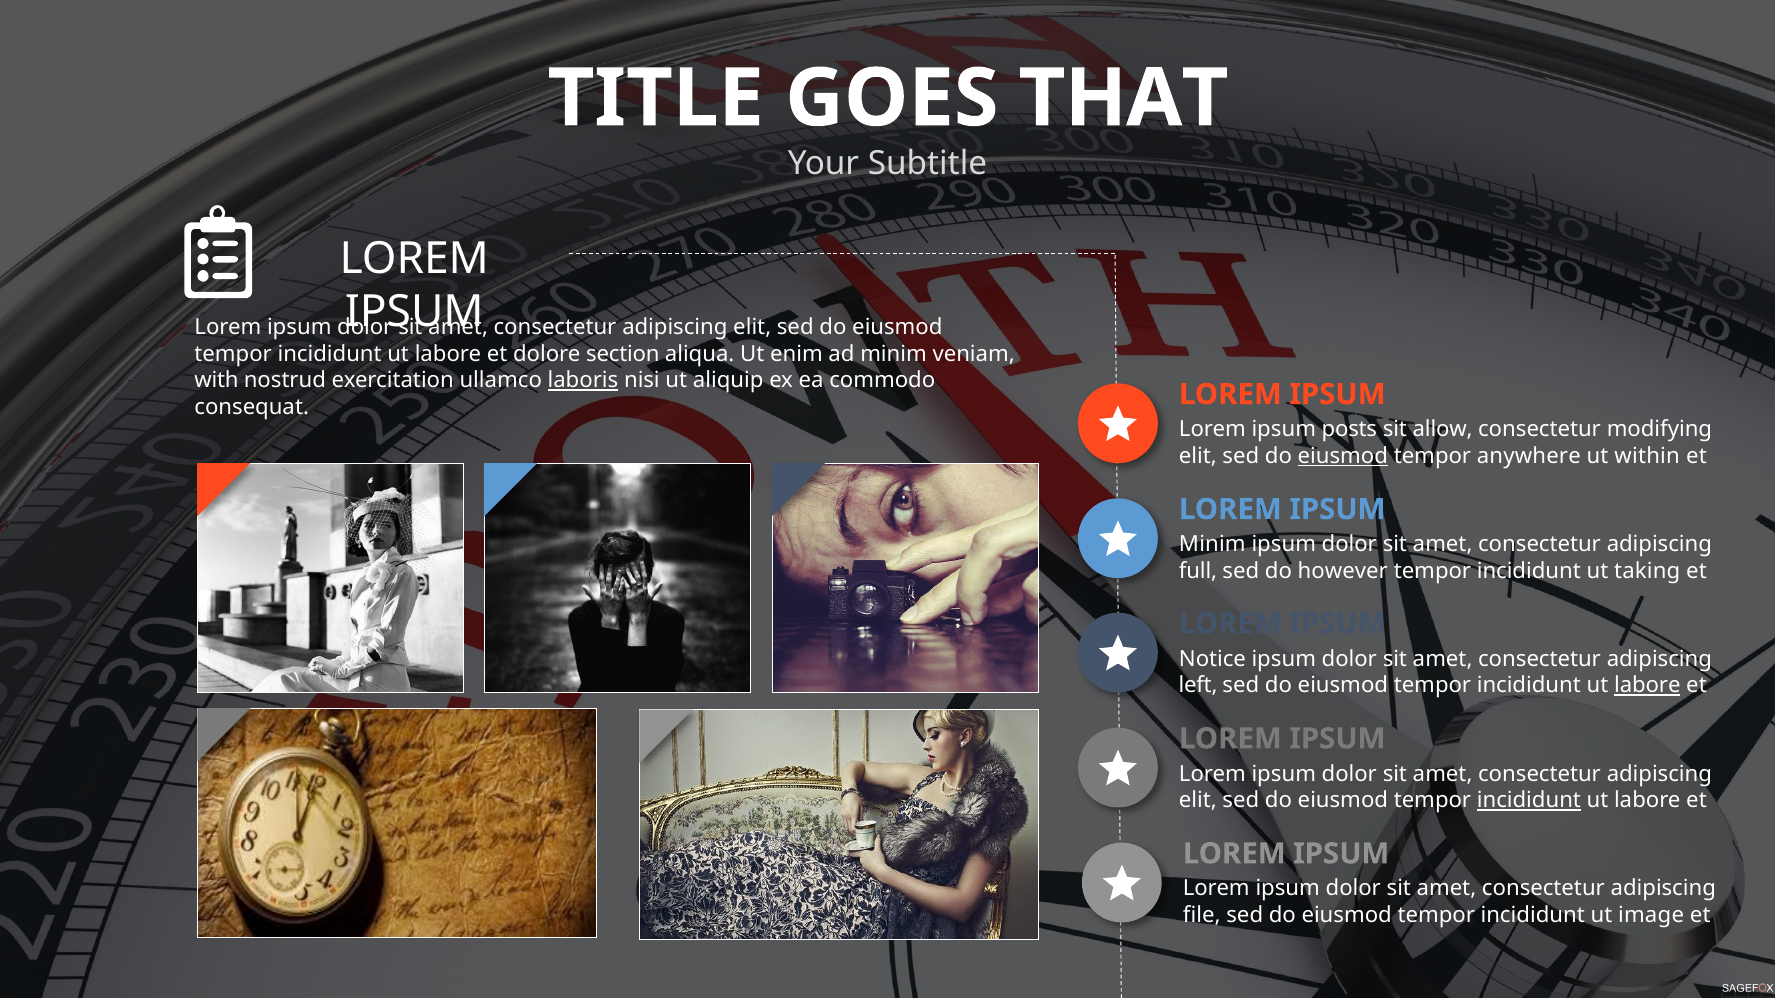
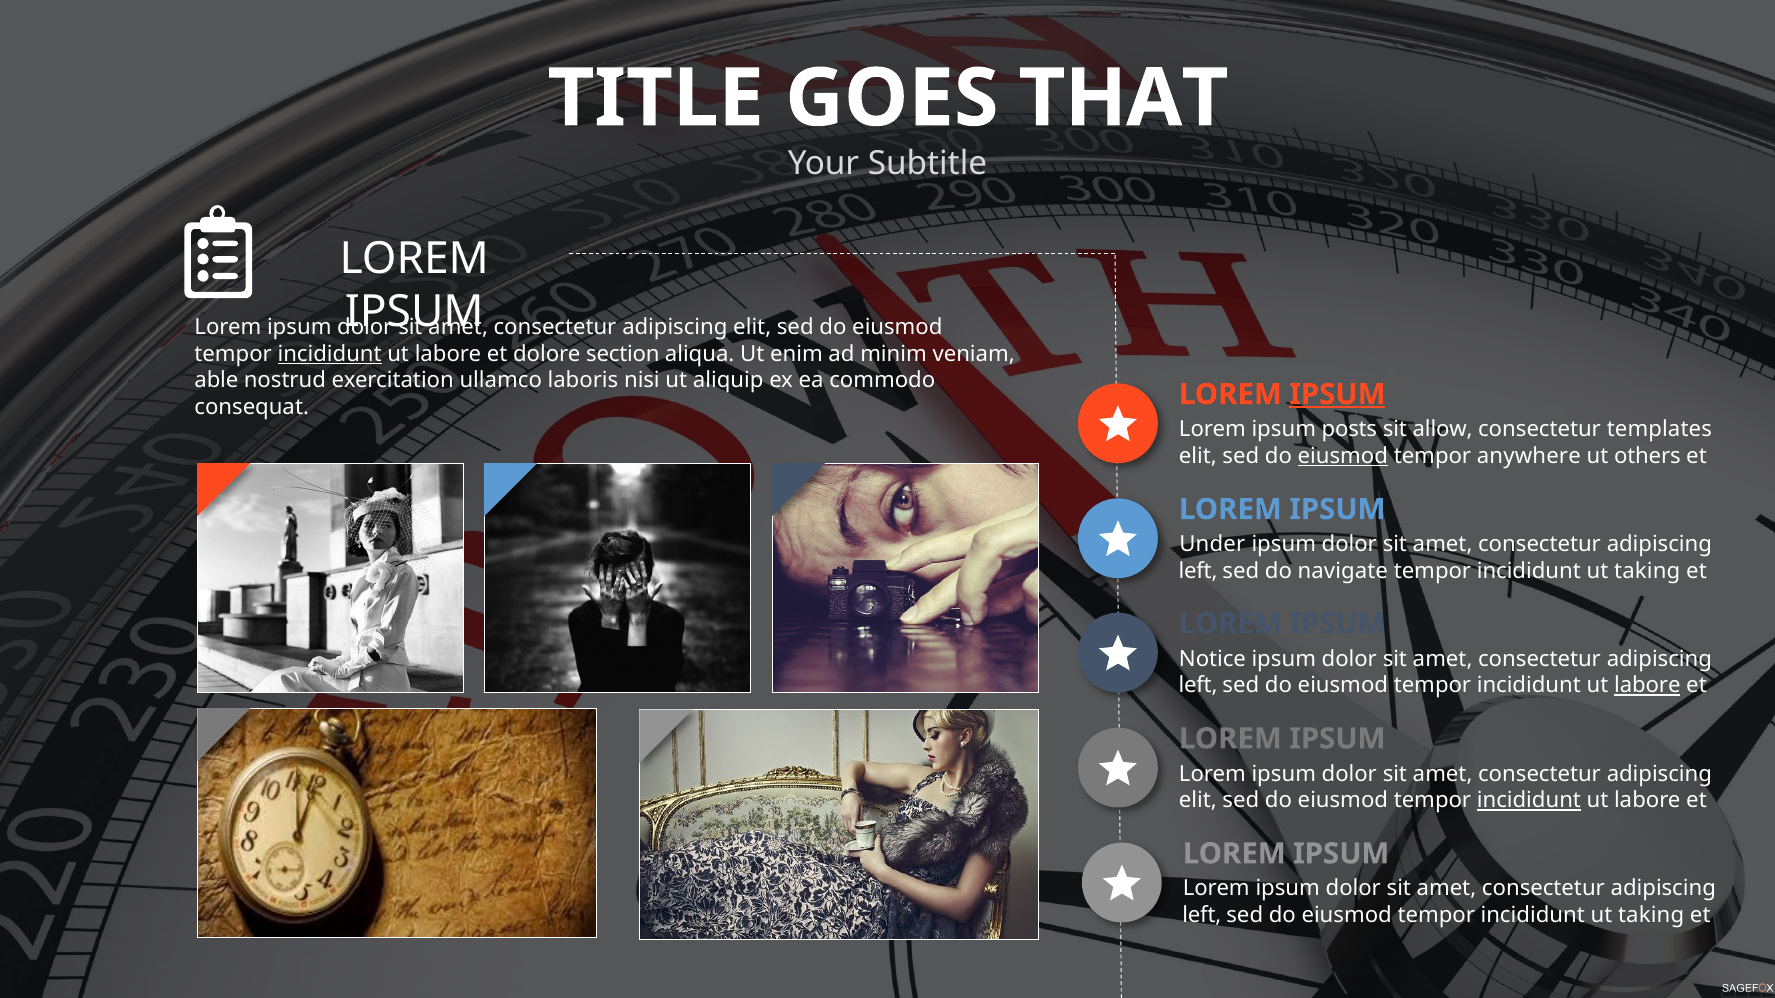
incididunt underline: none -> present (330, 354)
with: with -> able (216, 381)
laboris underline: present -> none (583, 381)
IPSUM underline: none -> present (1337, 395)
modifying: modifying -> templates (1659, 430)
within: within -> others (1647, 456)
Minim: Minim -> Under (1212, 545)
full: full -> left (1198, 571)
however: however -> navigate (1343, 571)
file: file -> left (1202, 916)
image: image -> taking (1651, 916)
